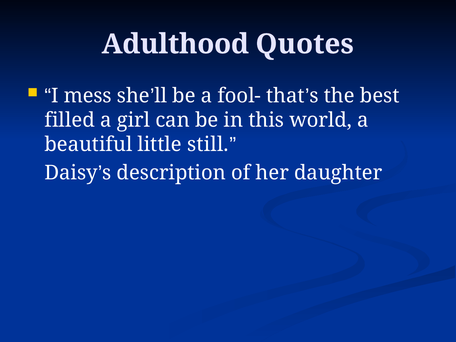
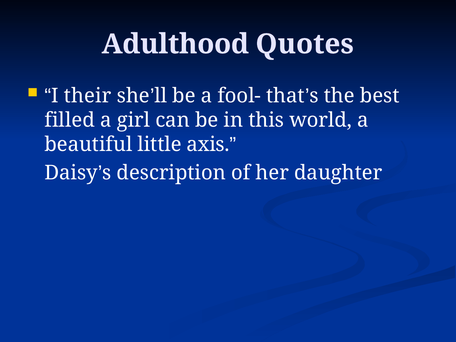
mess: mess -> their (88, 96)
still: still -> axis (208, 144)
